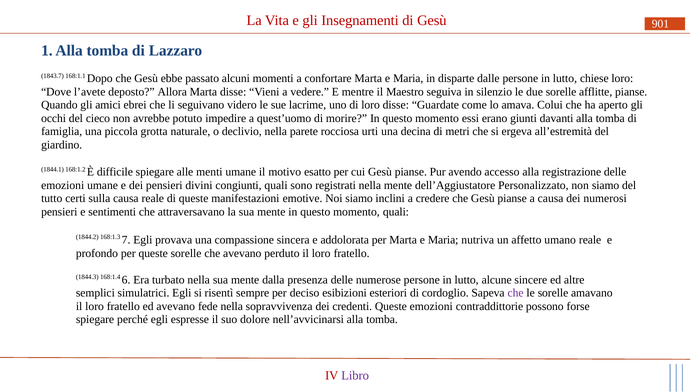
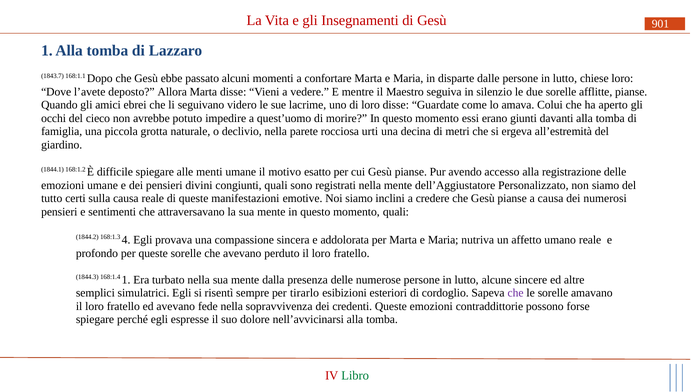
7: 7 -> 4 (126, 240)
168:1.4 6: 6 -> 1 (126, 280)
deciso: deciso -> tirarlo (305, 293)
Libro colour: purple -> green (355, 375)
